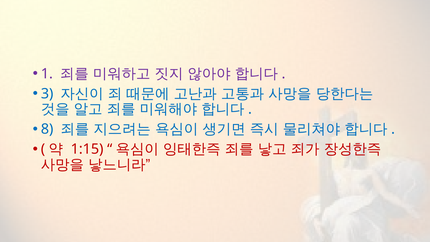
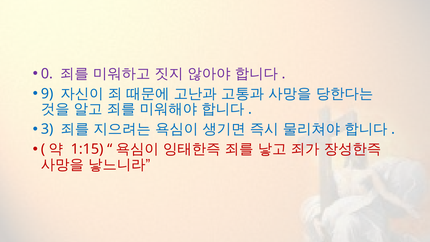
1: 1 -> 0 (47, 74)
3: 3 -> 9 (47, 94)
8: 8 -> 3 (47, 129)
